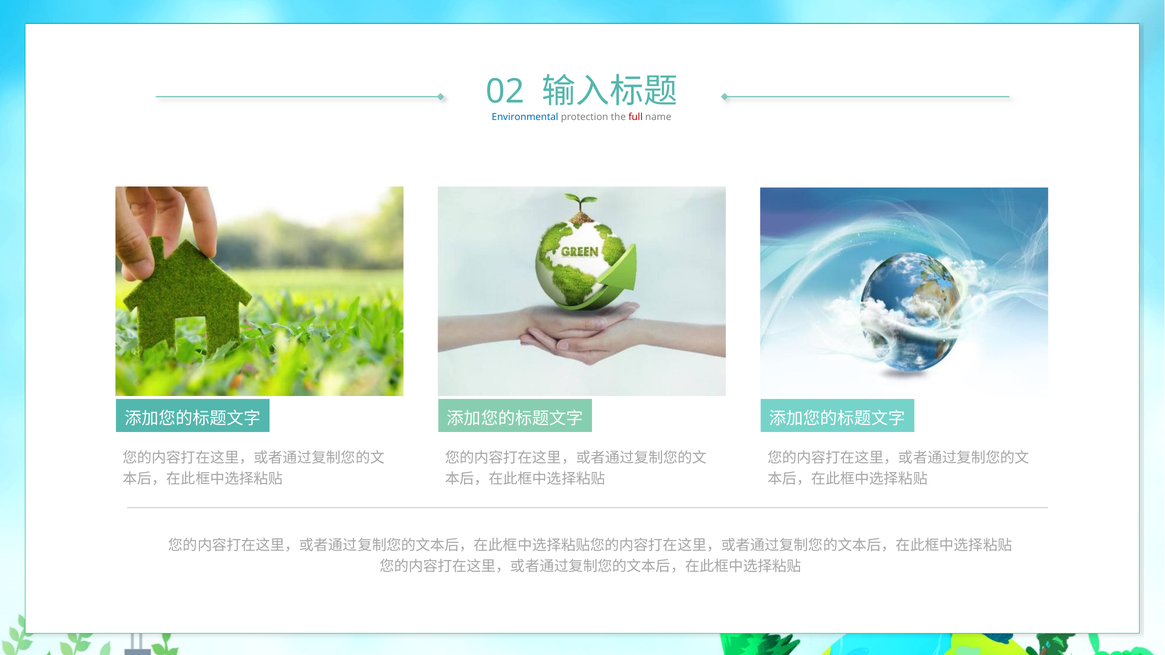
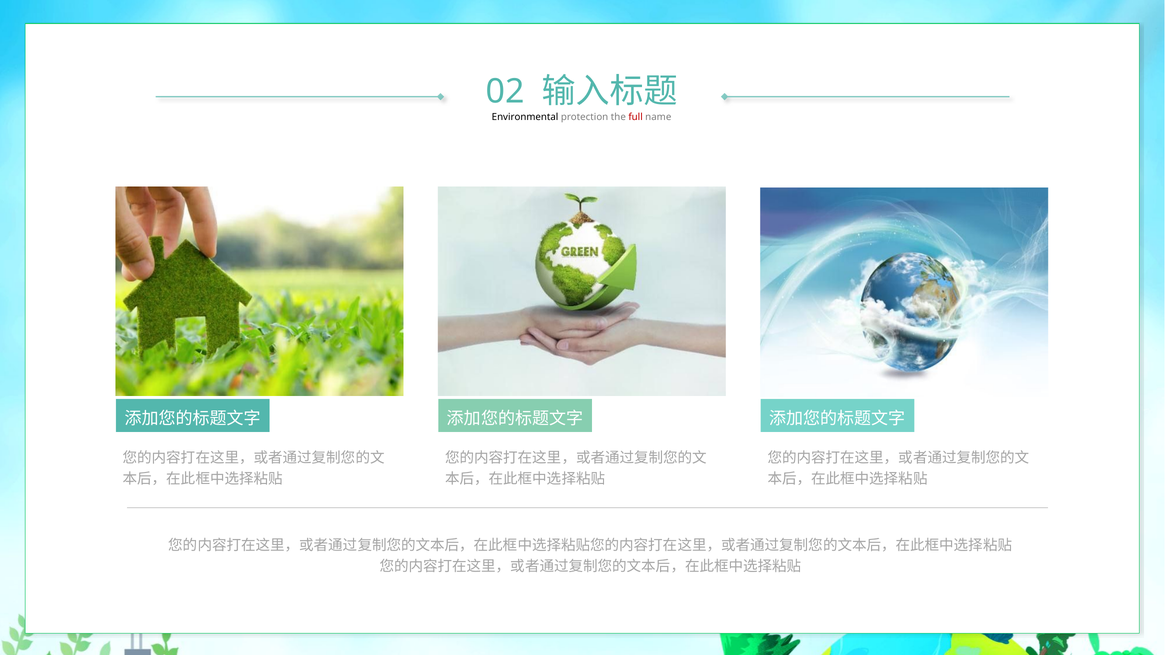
Environmental colour: blue -> black (525, 117)
